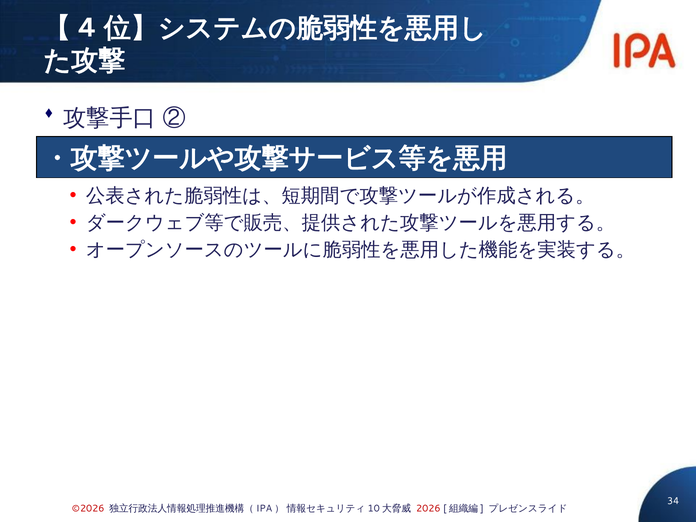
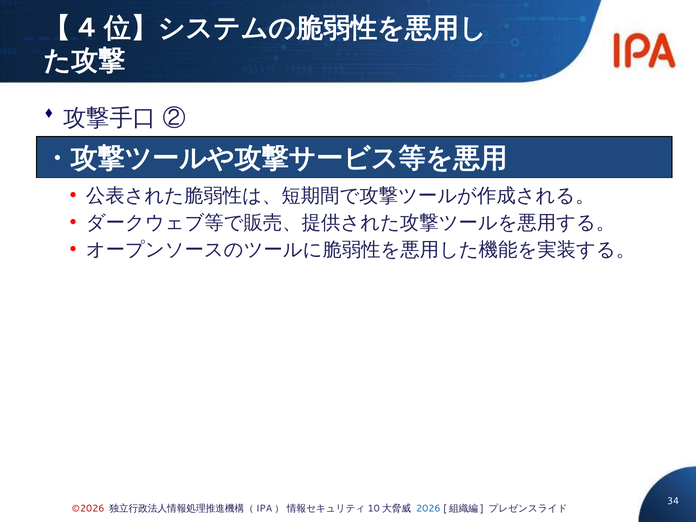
2026 colour: red -> blue (428, 509)
